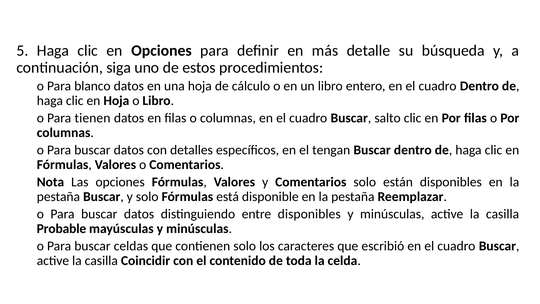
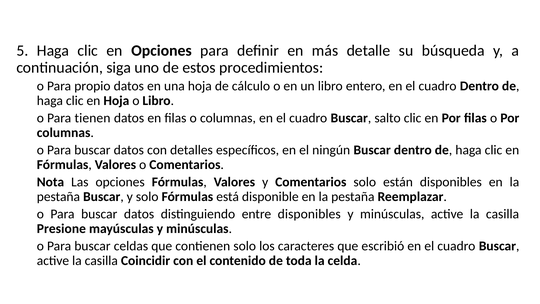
blanco: blanco -> propio (92, 86)
tengan: tengan -> ningún (331, 150)
Probable: Probable -> Presione (61, 228)
